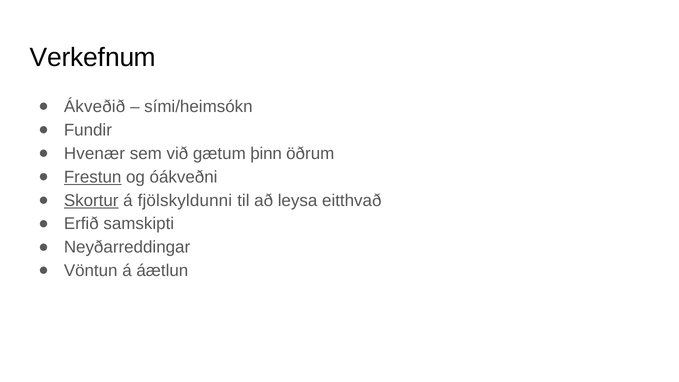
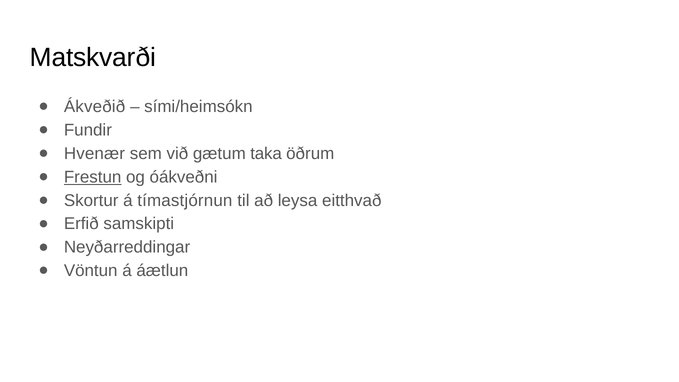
Verkefnum: Verkefnum -> Matskvarði (93, 58)
þinn: þinn -> taka (266, 154)
Skortur underline: present -> none (91, 200)
fjölskyldunni: fjölskyldunni -> tímastjórnun (185, 200)
